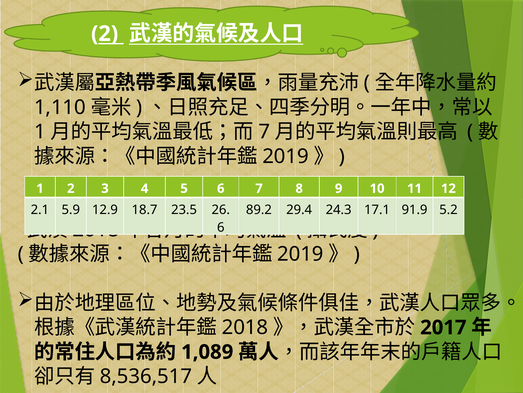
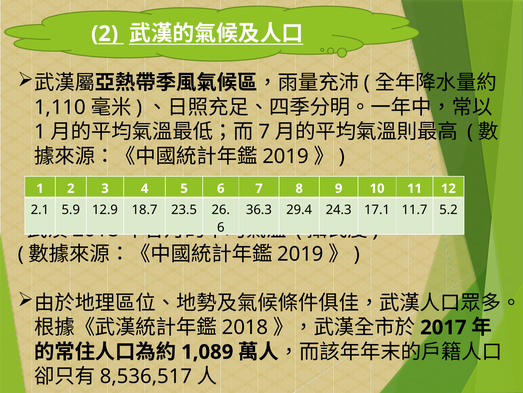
89.2: 89.2 -> 36.3 (259, 209)
91.9: 91.9 -> 11.7 (415, 209)
